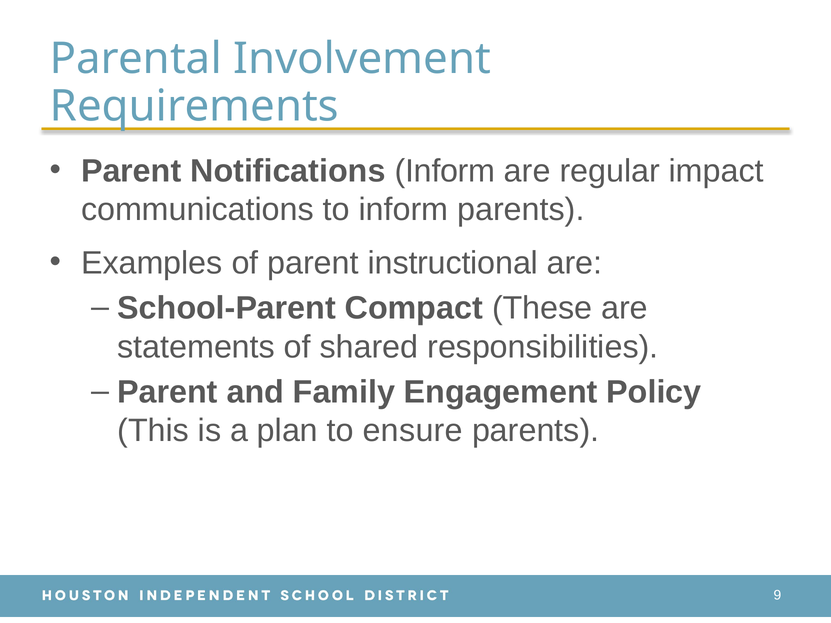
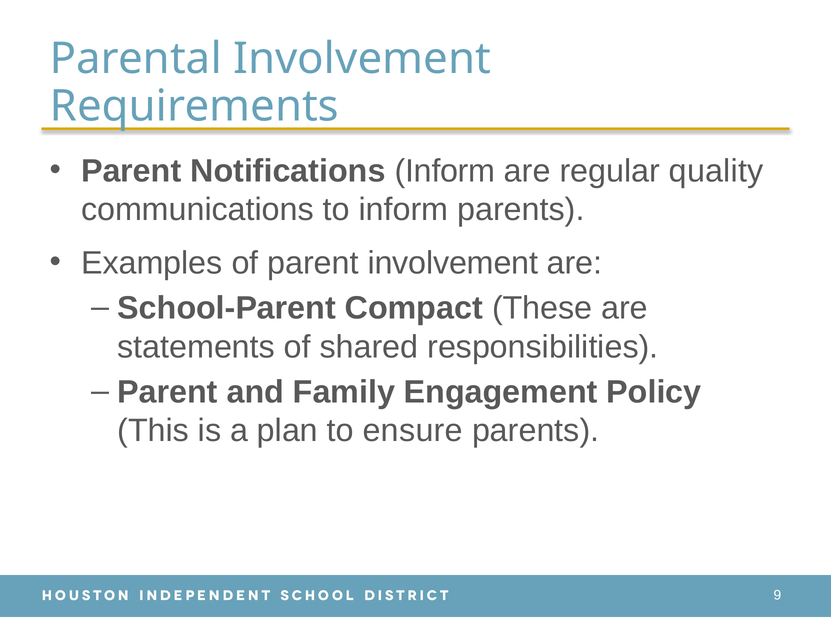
impact: impact -> quality (716, 171)
parent instructional: instructional -> involvement (453, 263)
